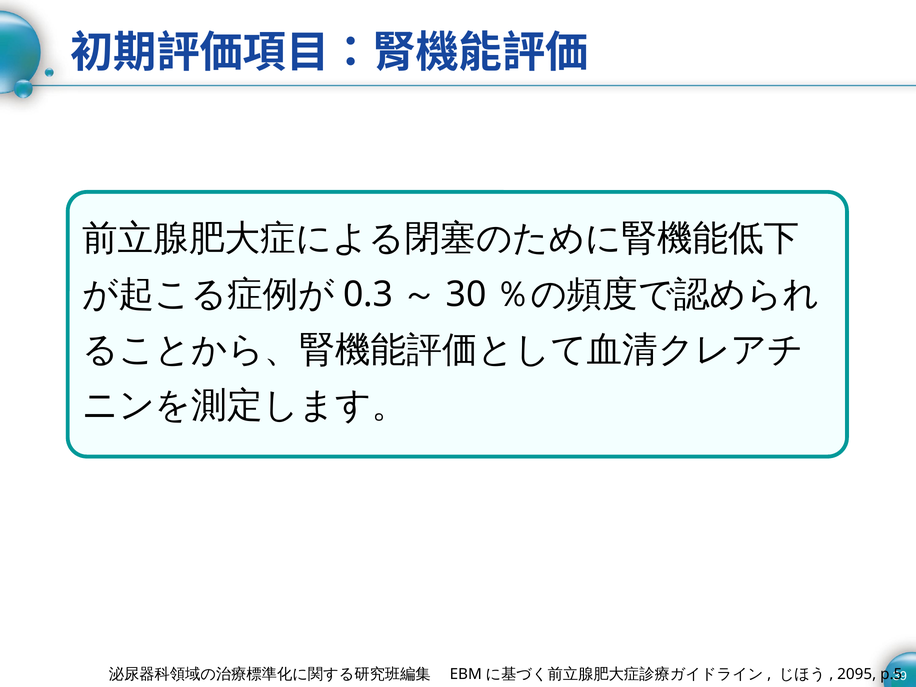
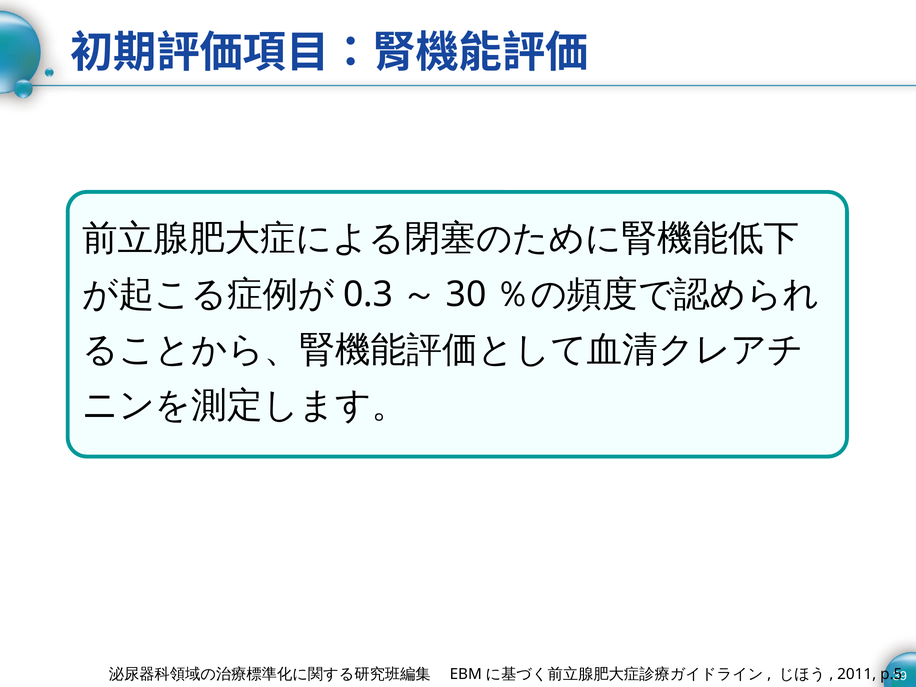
2095: 2095 -> 2011 (857, 674)
